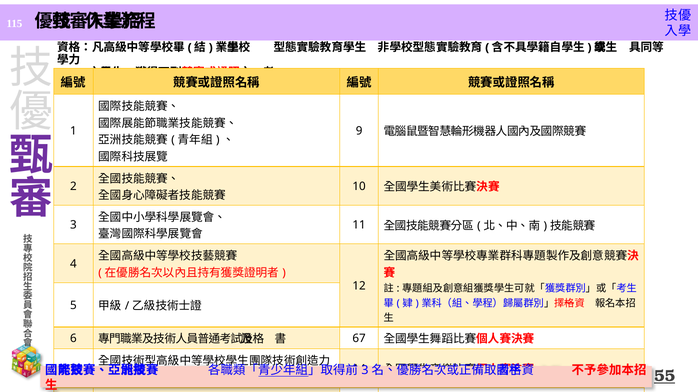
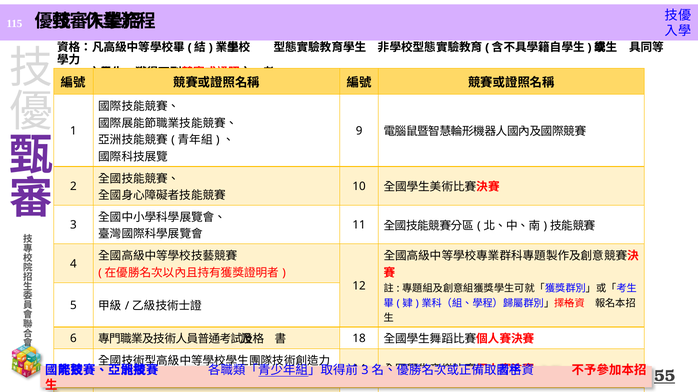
67: 67 -> 18 (359, 339)
